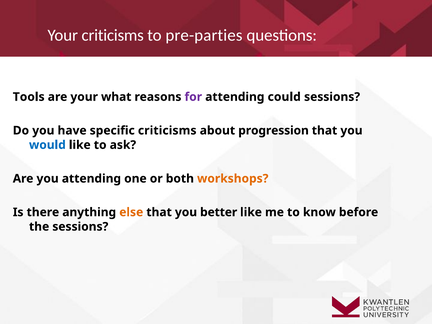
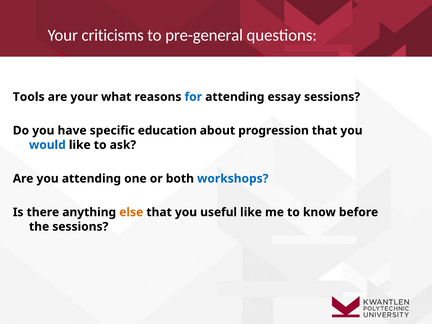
pre-parties: pre-parties -> pre-general (204, 35)
for colour: purple -> blue (193, 97)
could: could -> essay (284, 97)
specific criticisms: criticisms -> education (167, 131)
workshops colour: orange -> blue (233, 179)
better: better -> useful (219, 212)
